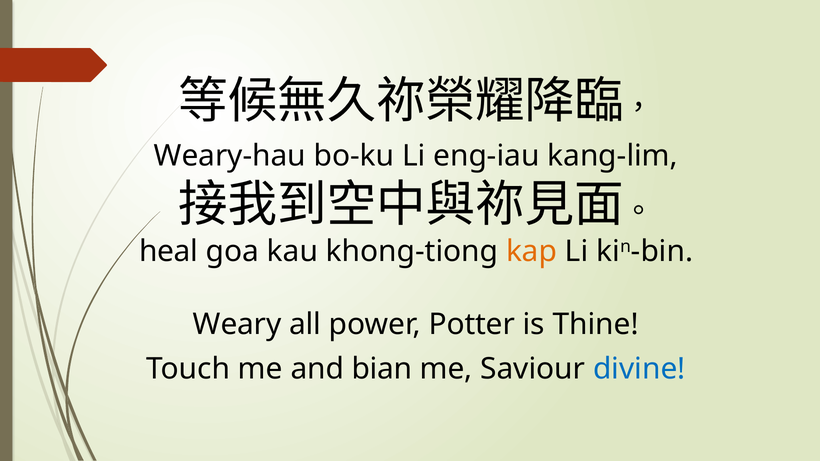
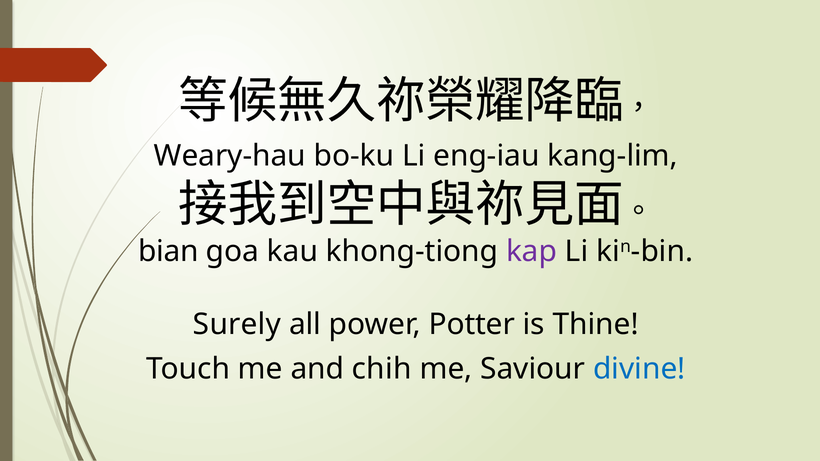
heal: heal -> bian (169, 252)
kap colour: orange -> purple (532, 252)
Weary: Weary -> Surely (237, 325)
bian: bian -> chih (382, 369)
